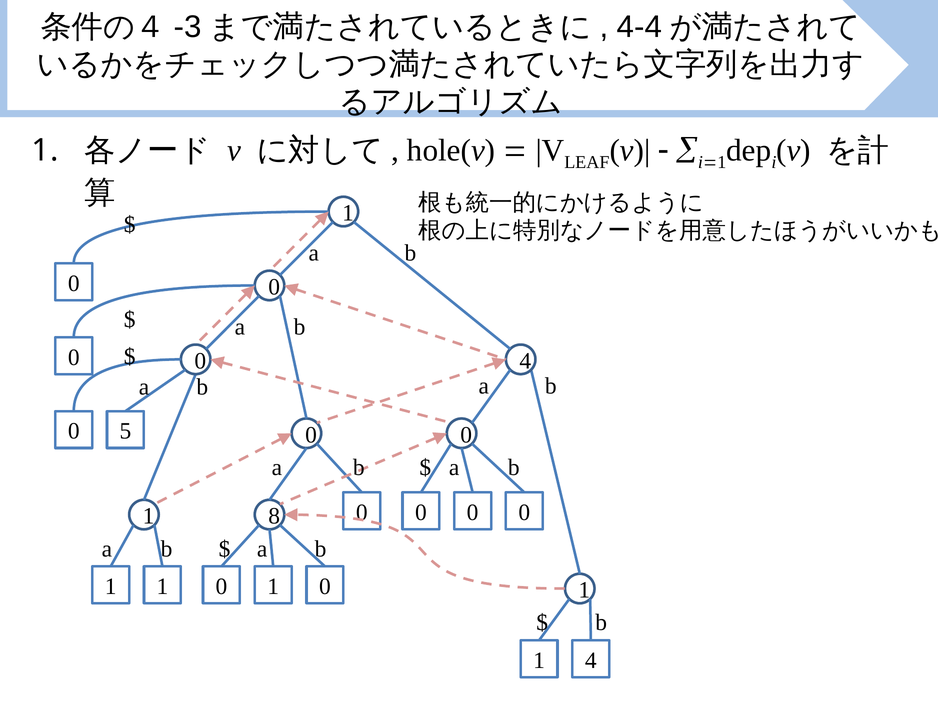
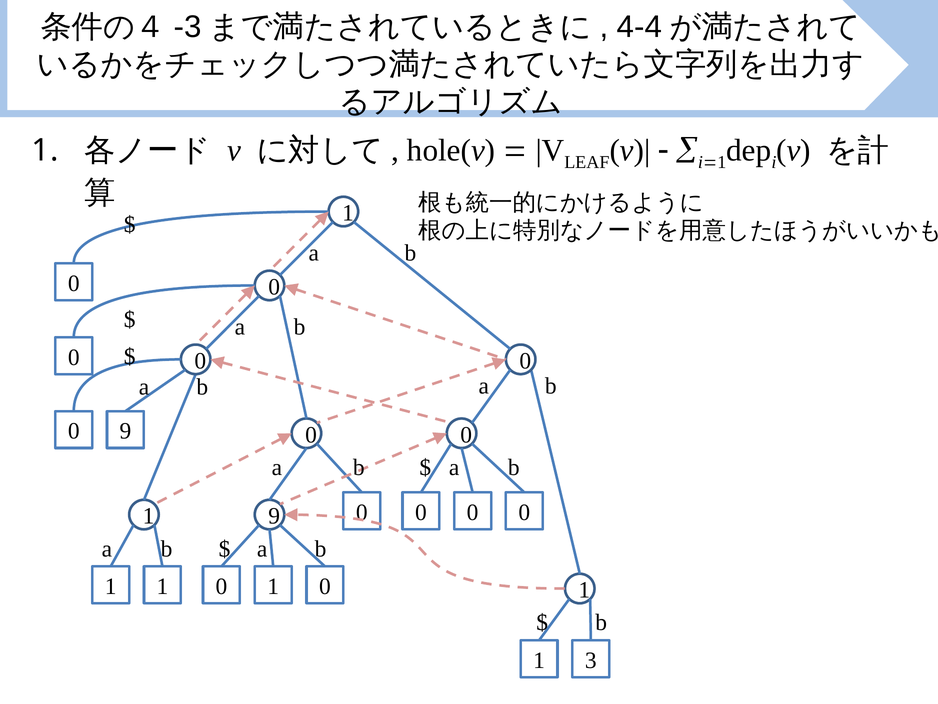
4: 4 -> 0 (525, 361)
0 5: 5 -> 9 (125, 431)
1 8: 8 -> 9 (274, 516)
1 4: 4 -> 3 (591, 660)
